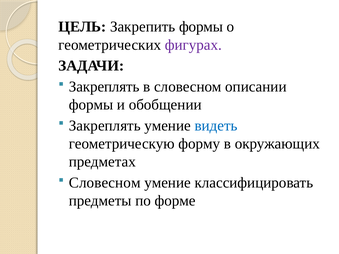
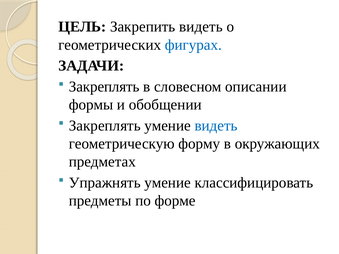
Закрепить формы: формы -> видеть (201, 27)
фигурах colour: purple -> blue (193, 45)
Словесном: Словесном -> Упражнять (105, 183)
